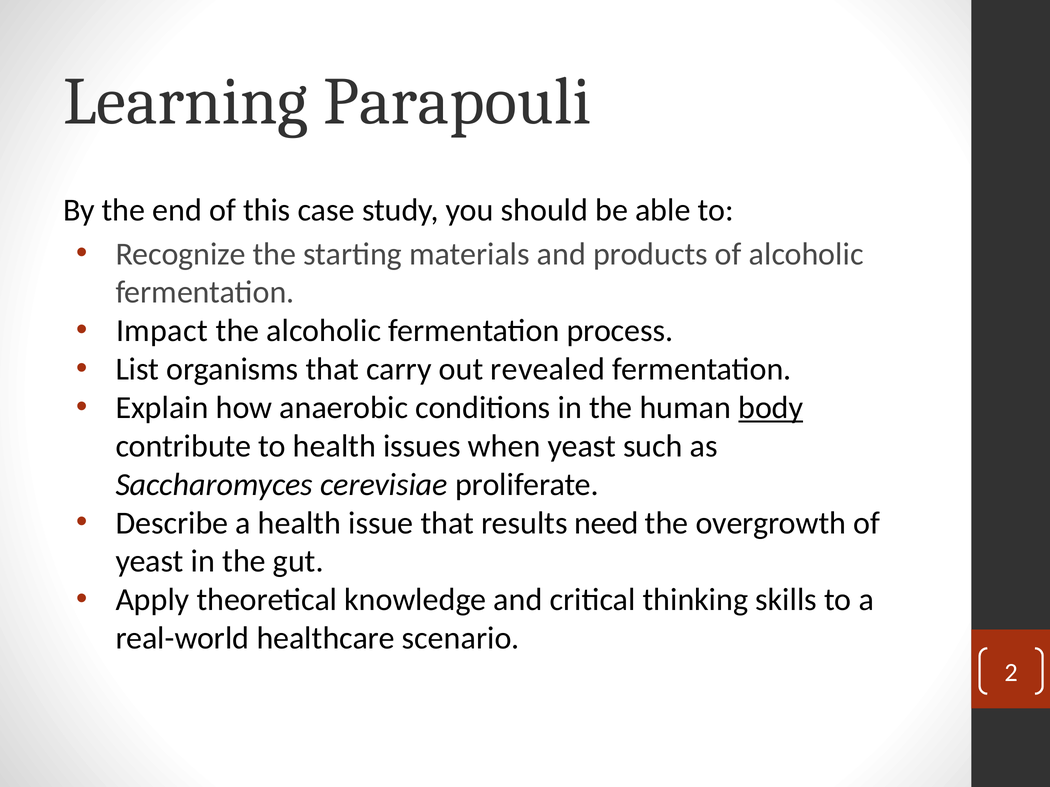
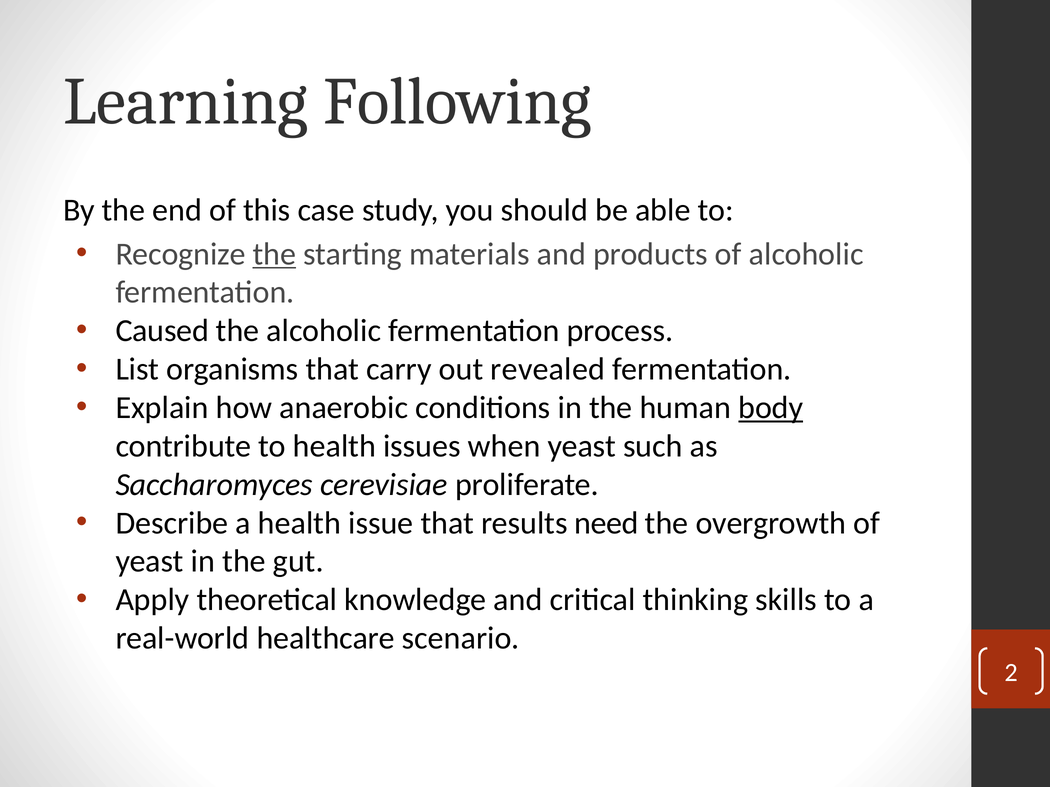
Parapouli: Parapouli -> Following (457, 102)
the underline: none -> present (274, 254)
Impact: Impact -> Caused (162, 331)
